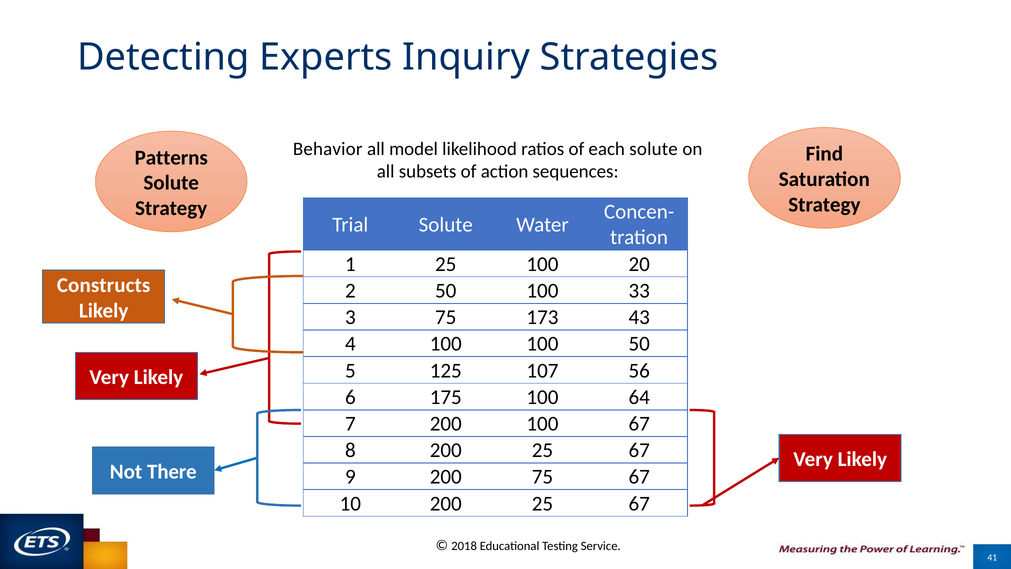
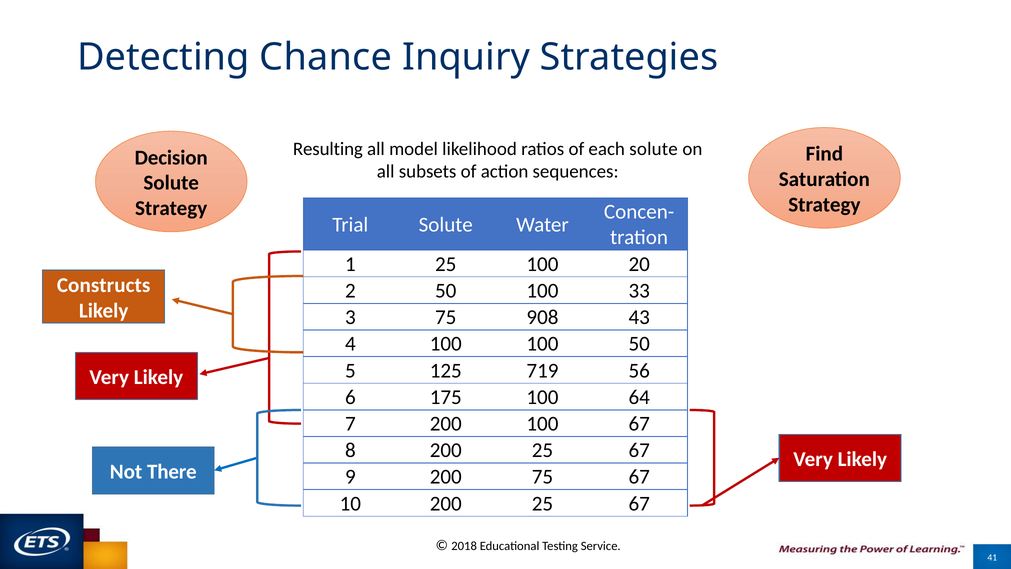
Experts: Experts -> Chance (326, 57)
Behavior: Behavior -> Resulting (328, 149)
Patterns: Patterns -> Decision (171, 158)
173: 173 -> 908 (542, 317)
107: 107 -> 719 (542, 370)
